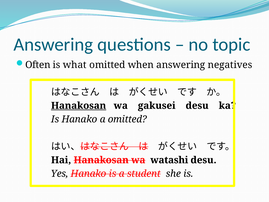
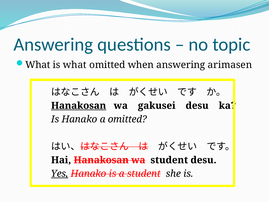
Often: Often -> What (38, 65)
negatives: negatives -> arimasen (230, 65)
wa watashi: watashi -> student (169, 160)
Yes underline: none -> present (60, 173)
